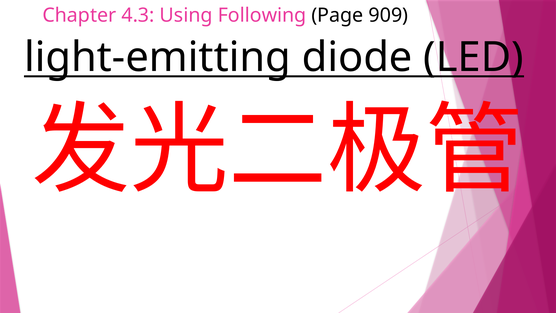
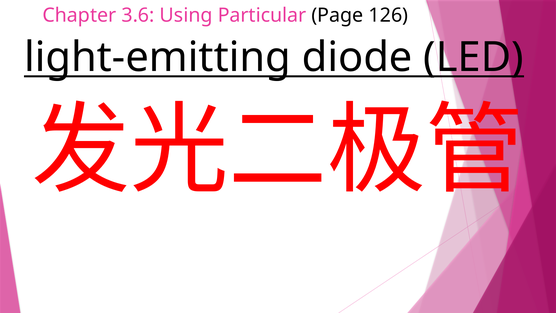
4.3: 4.3 -> 3.6 (138, 15)
Following: Following -> Particular (262, 15)
909: 909 -> 126 (388, 15)
